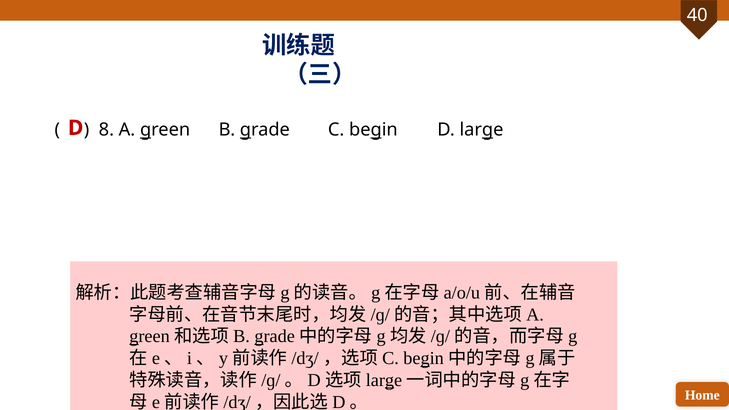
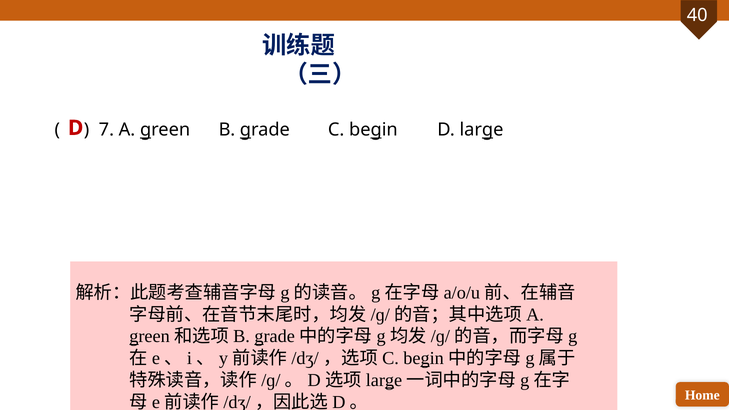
8: 8 -> 7 (106, 130)
